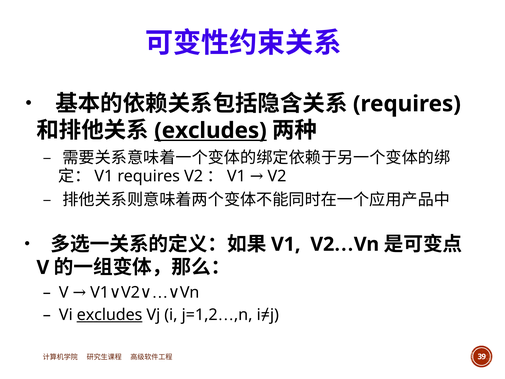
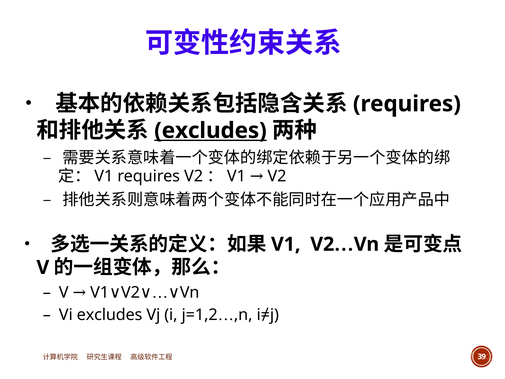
excludes underline: present -> none (110, 315)
